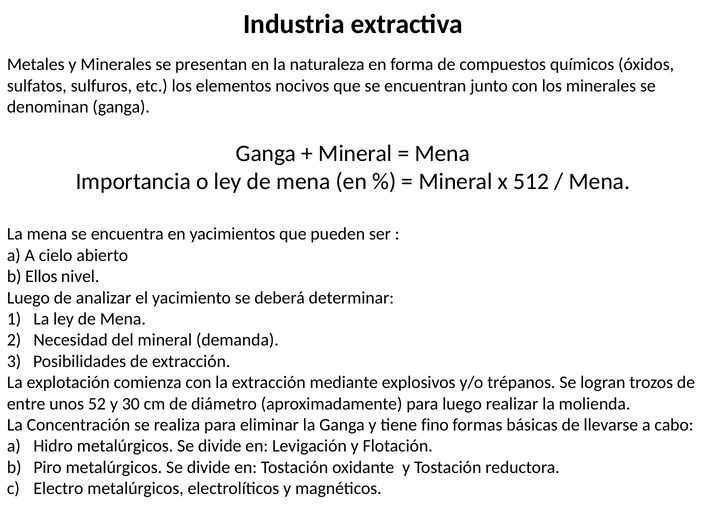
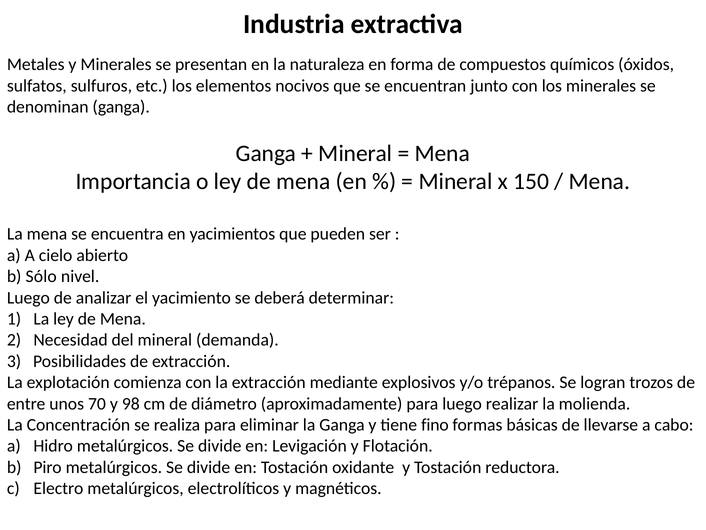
512: 512 -> 150 (531, 181)
Ellos: Ellos -> Sólo (41, 276)
52: 52 -> 70 (97, 403)
30: 30 -> 98 (131, 403)
